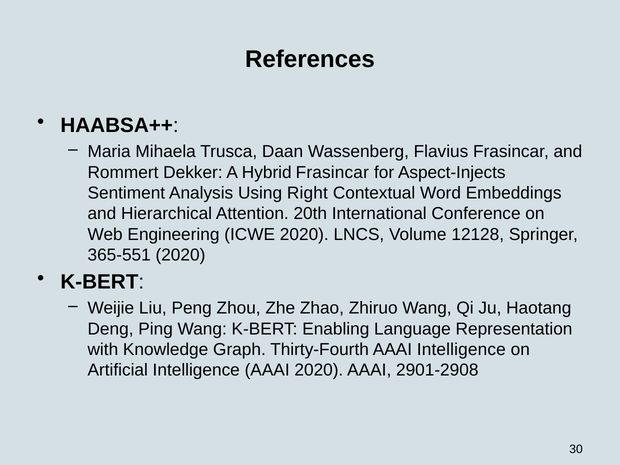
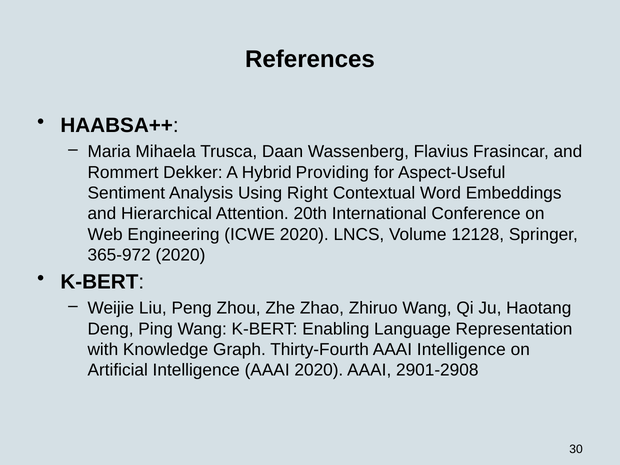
Hybrid Frasincar: Frasincar -> Providing (332, 172)
Aspect-Injects: Aspect-Injects -> Aspect-Useful (452, 172)
365-551: 365-551 -> 365-972 (119, 255)
